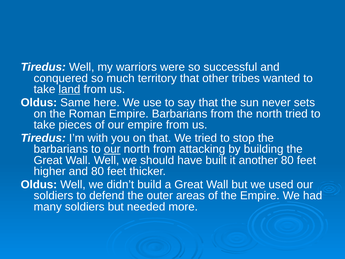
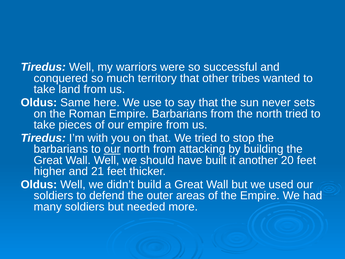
land underline: present -> none (69, 89)
another 80: 80 -> 20 (287, 160)
and 80: 80 -> 21 (98, 171)
